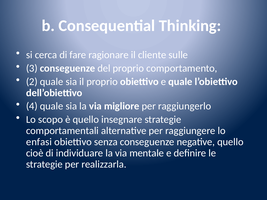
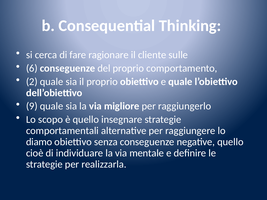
3: 3 -> 6 (32, 68)
4: 4 -> 9 (32, 106)
enfasi: enfasi -> diamo (39, 142)
